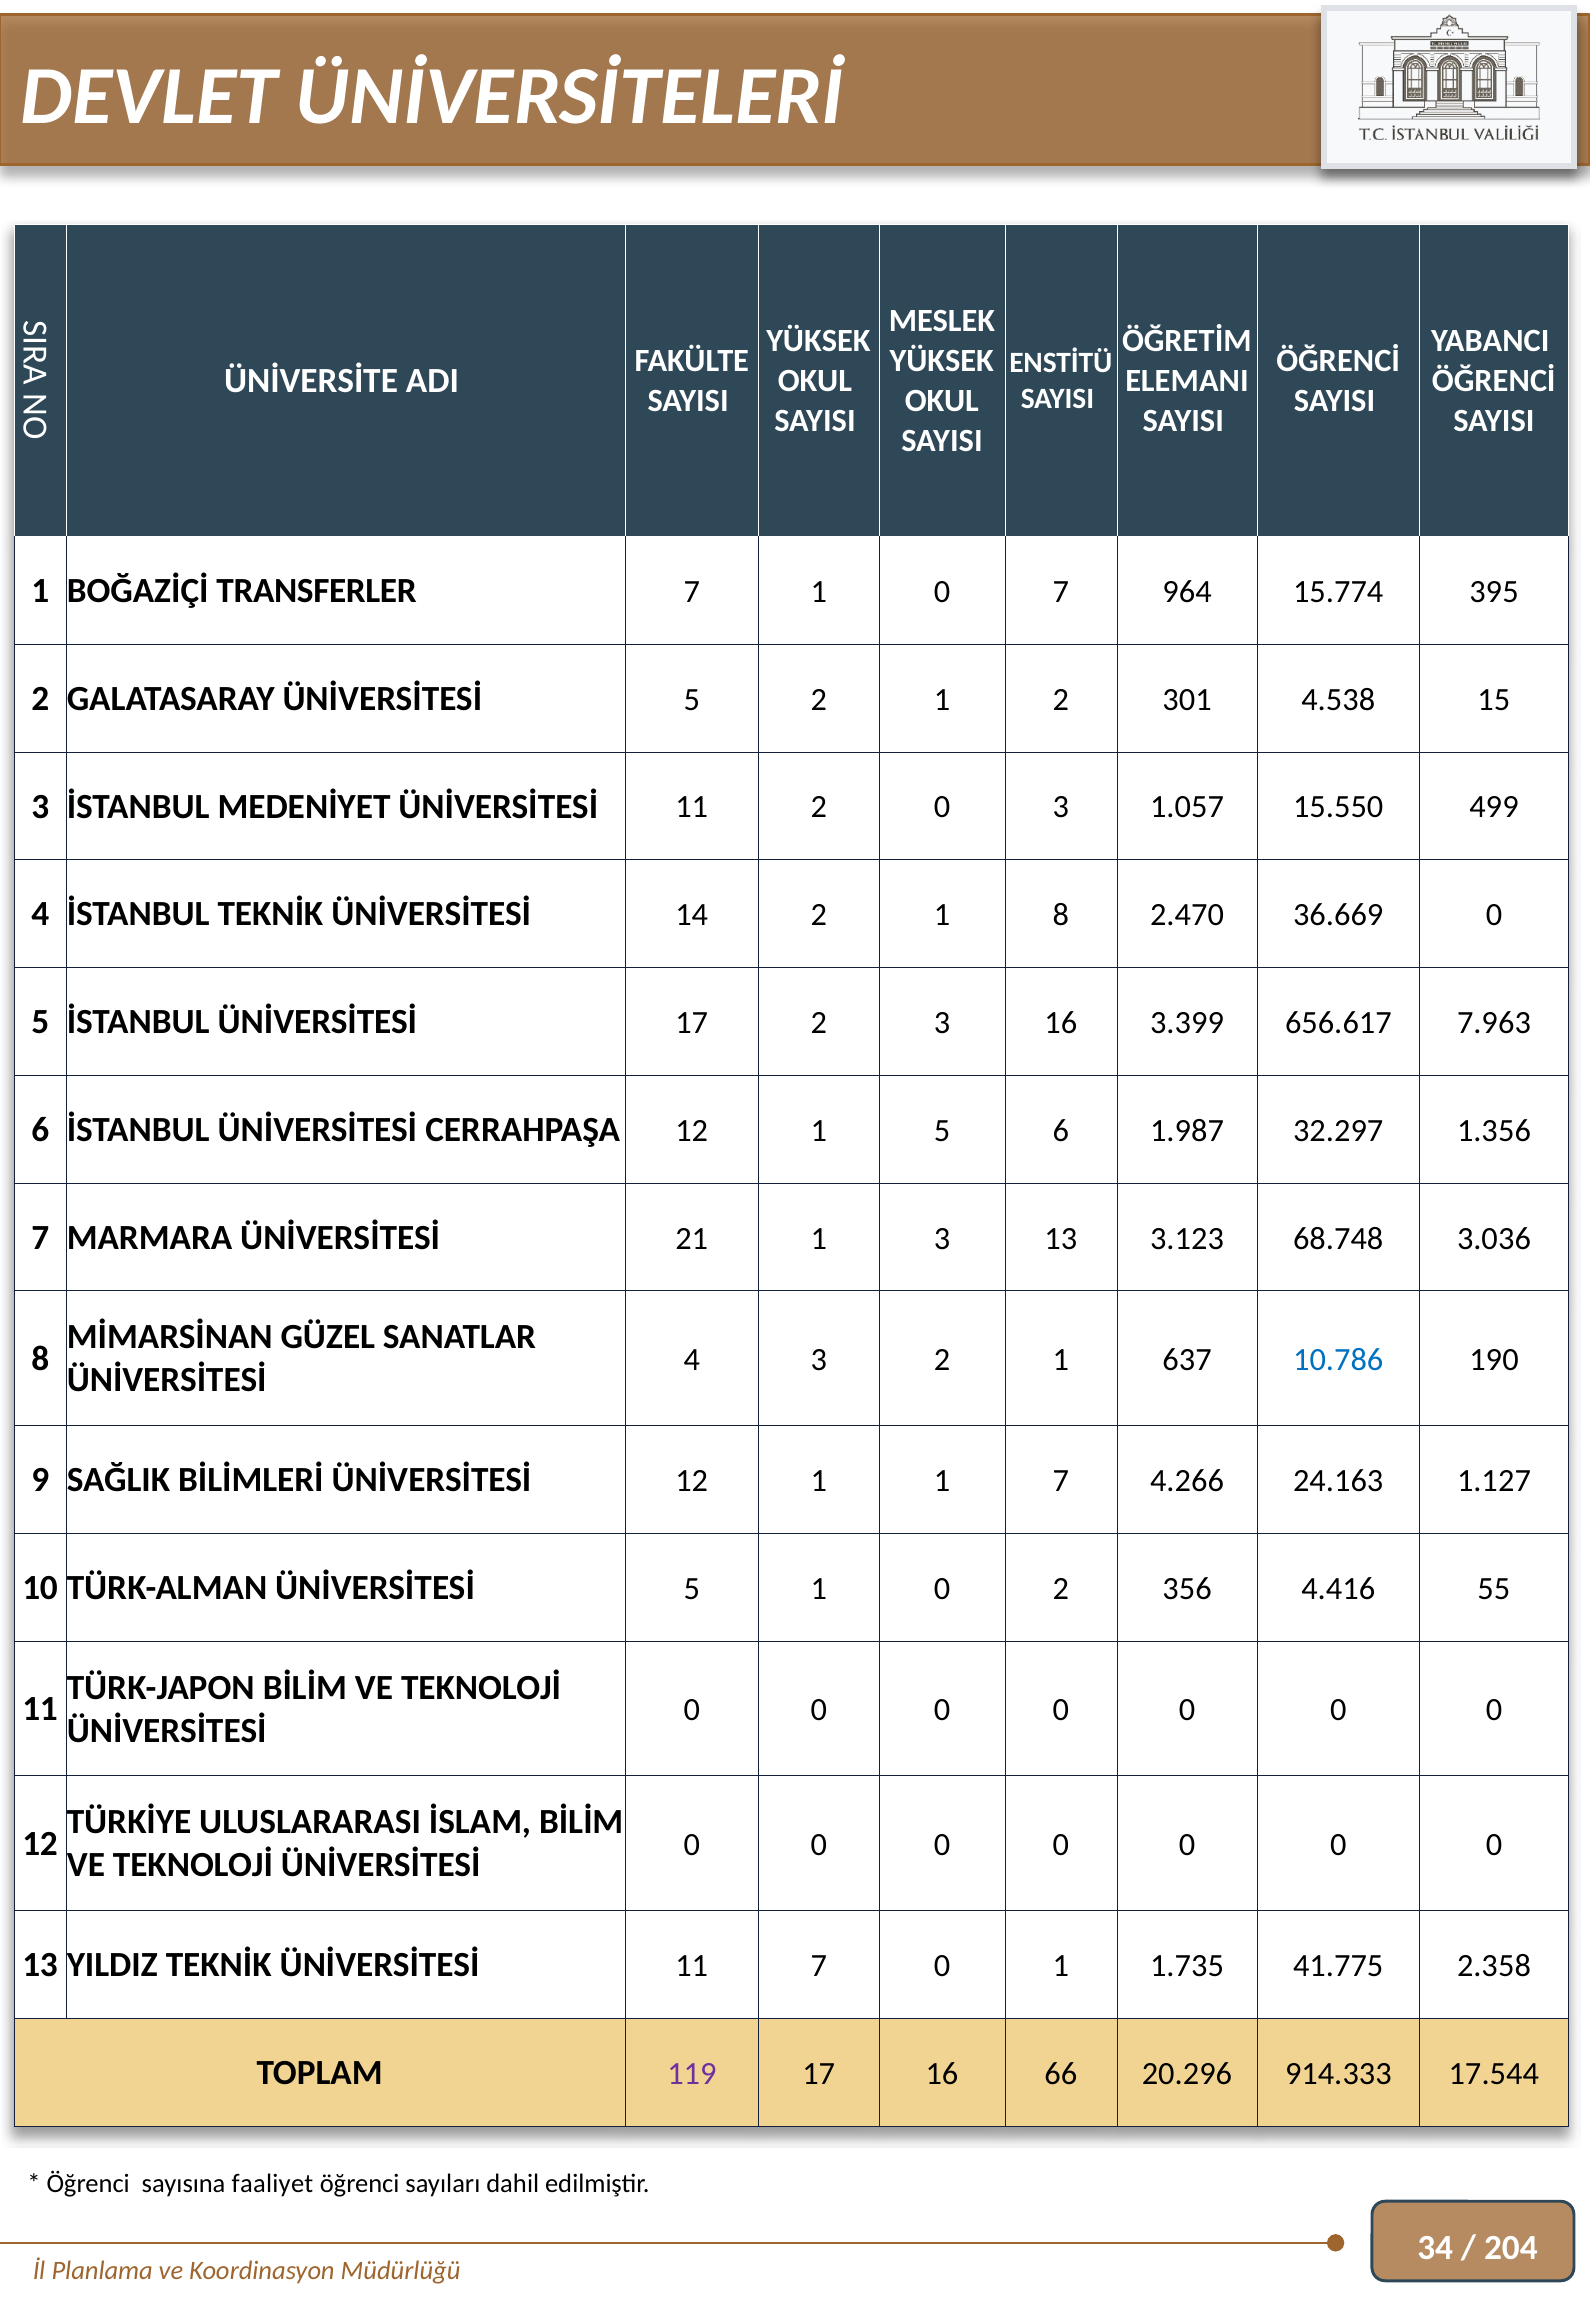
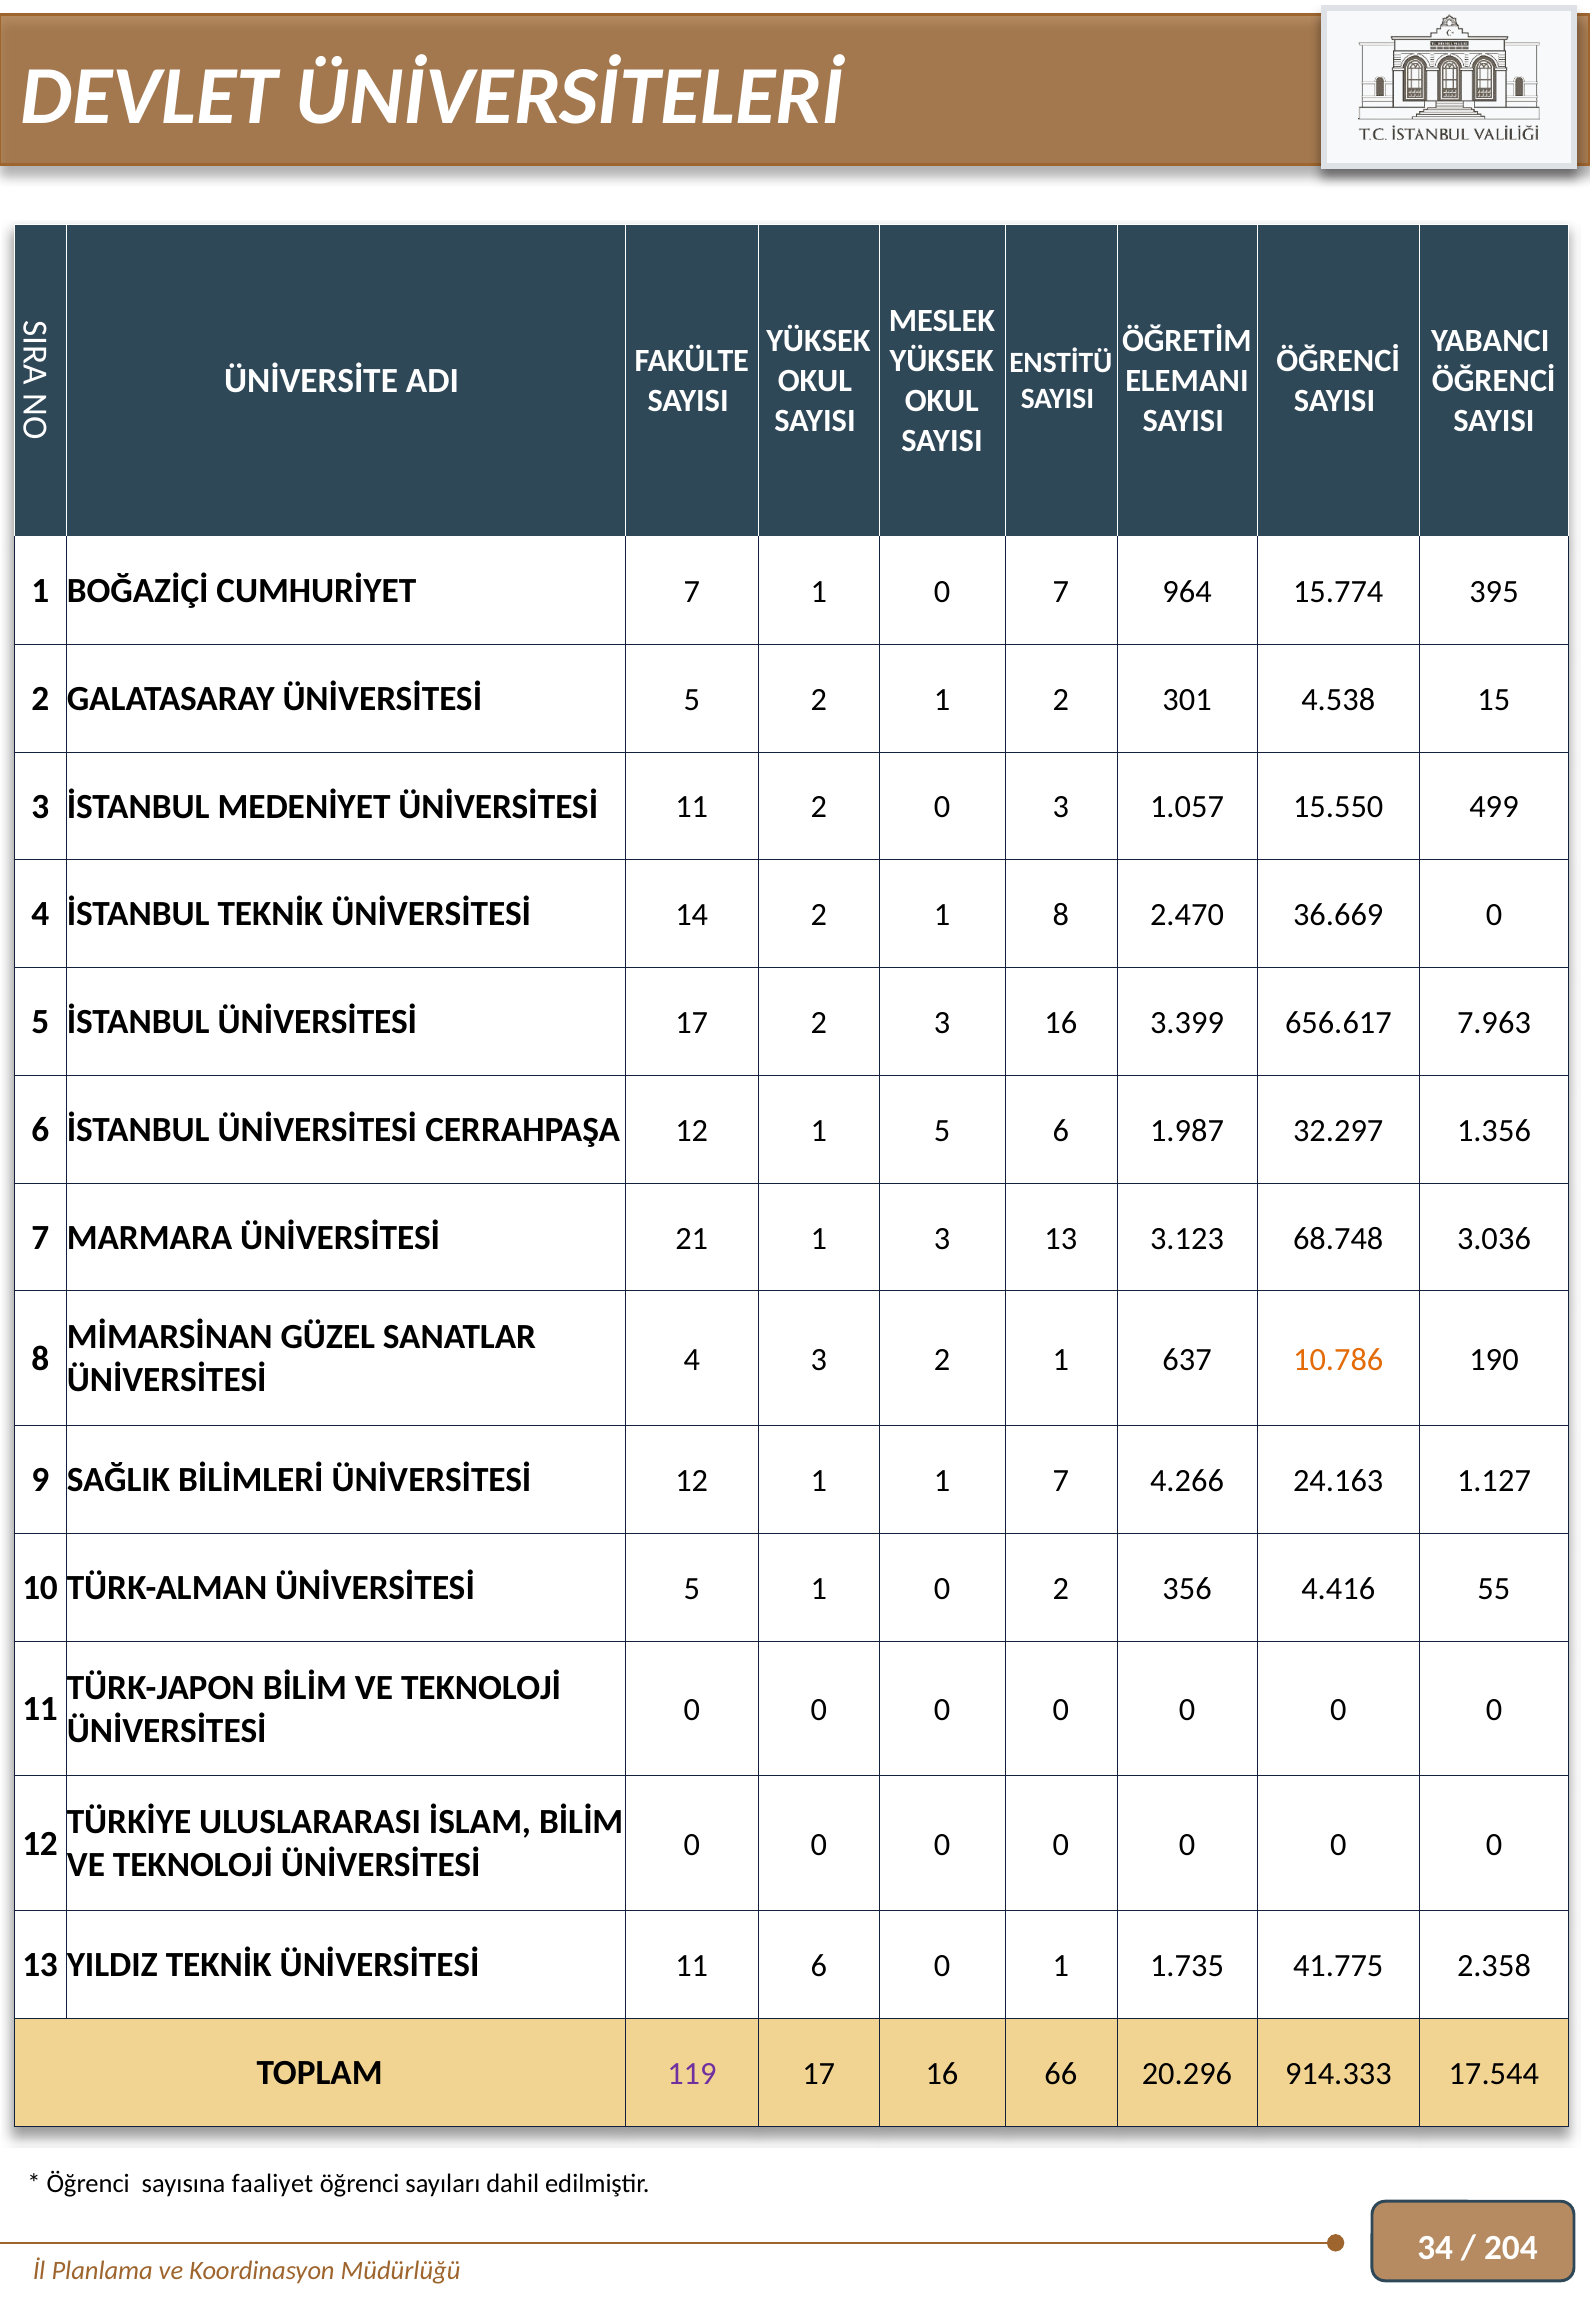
TRANSFERLER: TRANSFERLER -> CUMHURİYET (316, 591)
10.786 colour: blue -> orange (1338, 1359)
11 7: 7 -> 6 (819, 1966)
